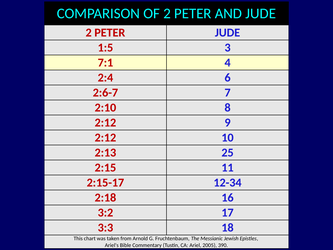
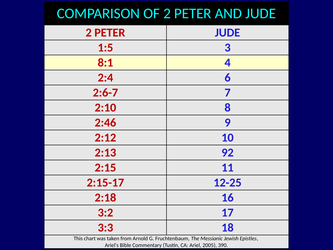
7:1: 7:1 -> 8:1 (105, 63)
2:12: 2:12 -> 2:46 (105, 123)
25: 25 -> 92 (228, 153)
12-34: 12-34 -> 12-25 (228, 182)
